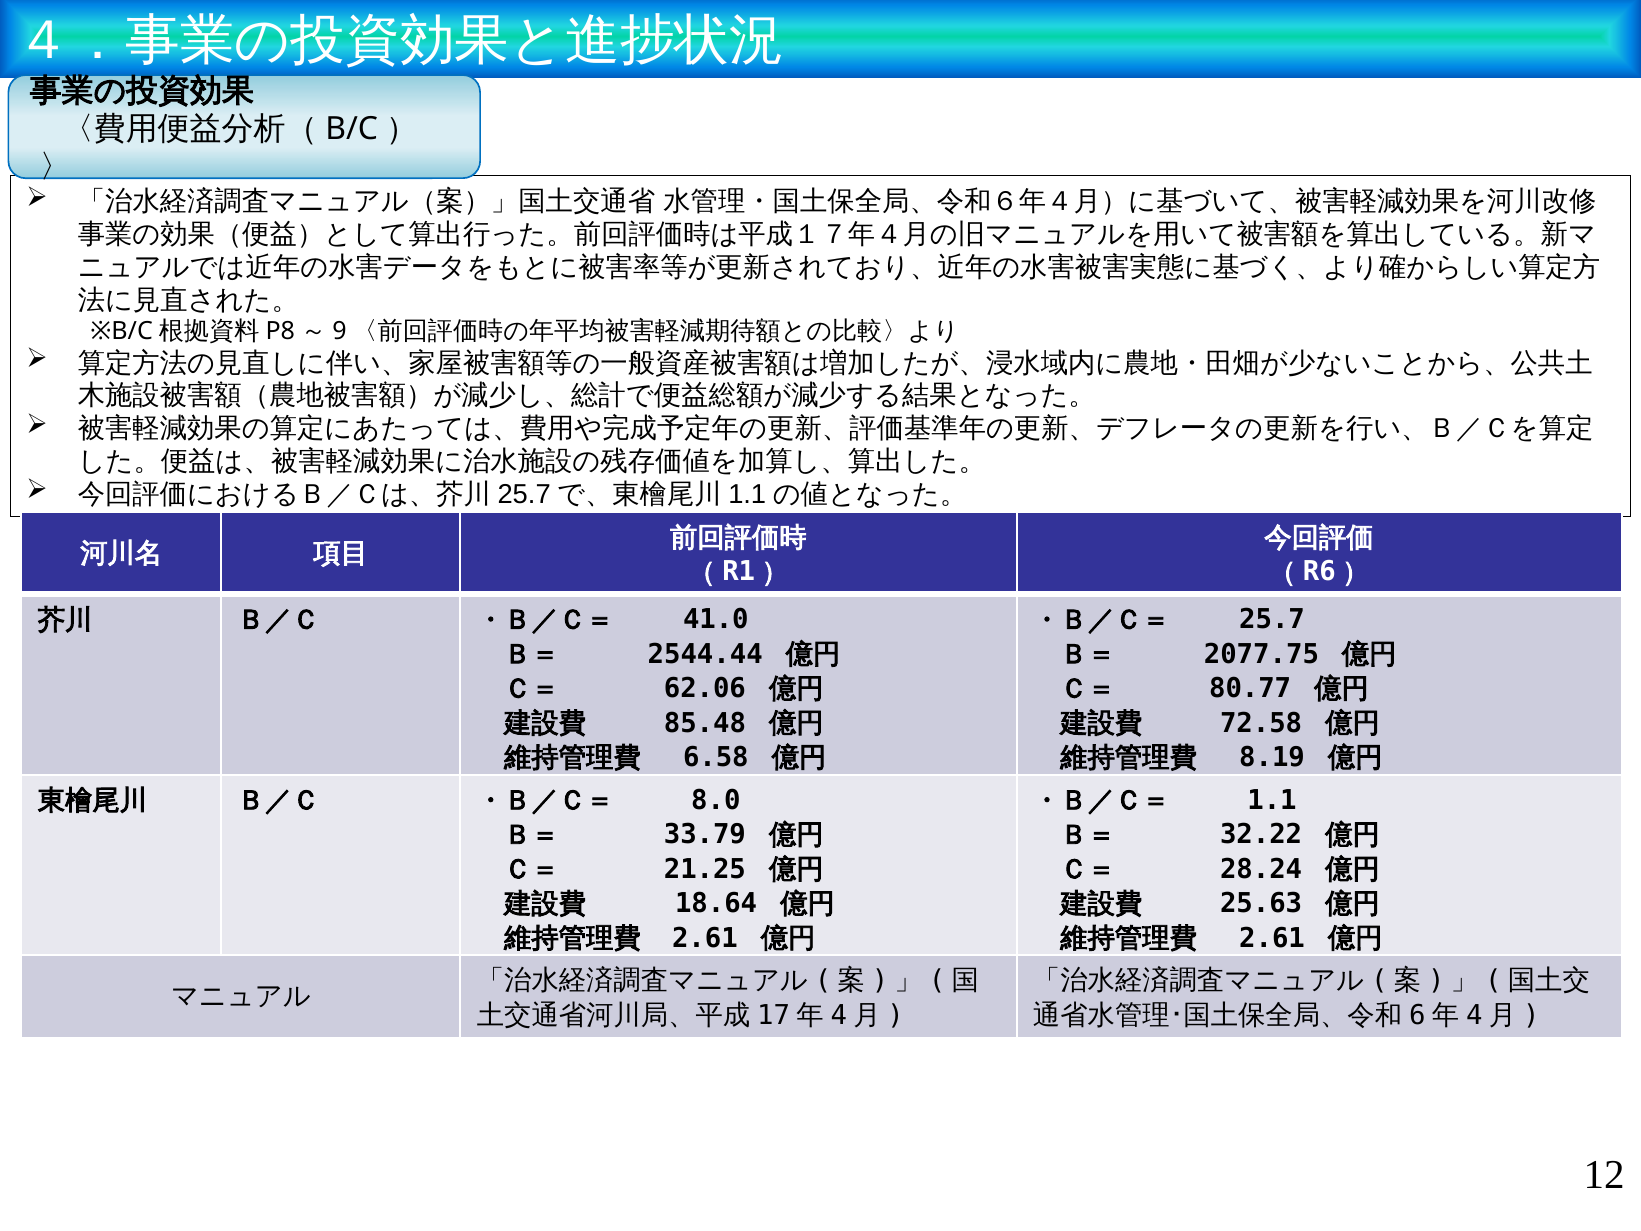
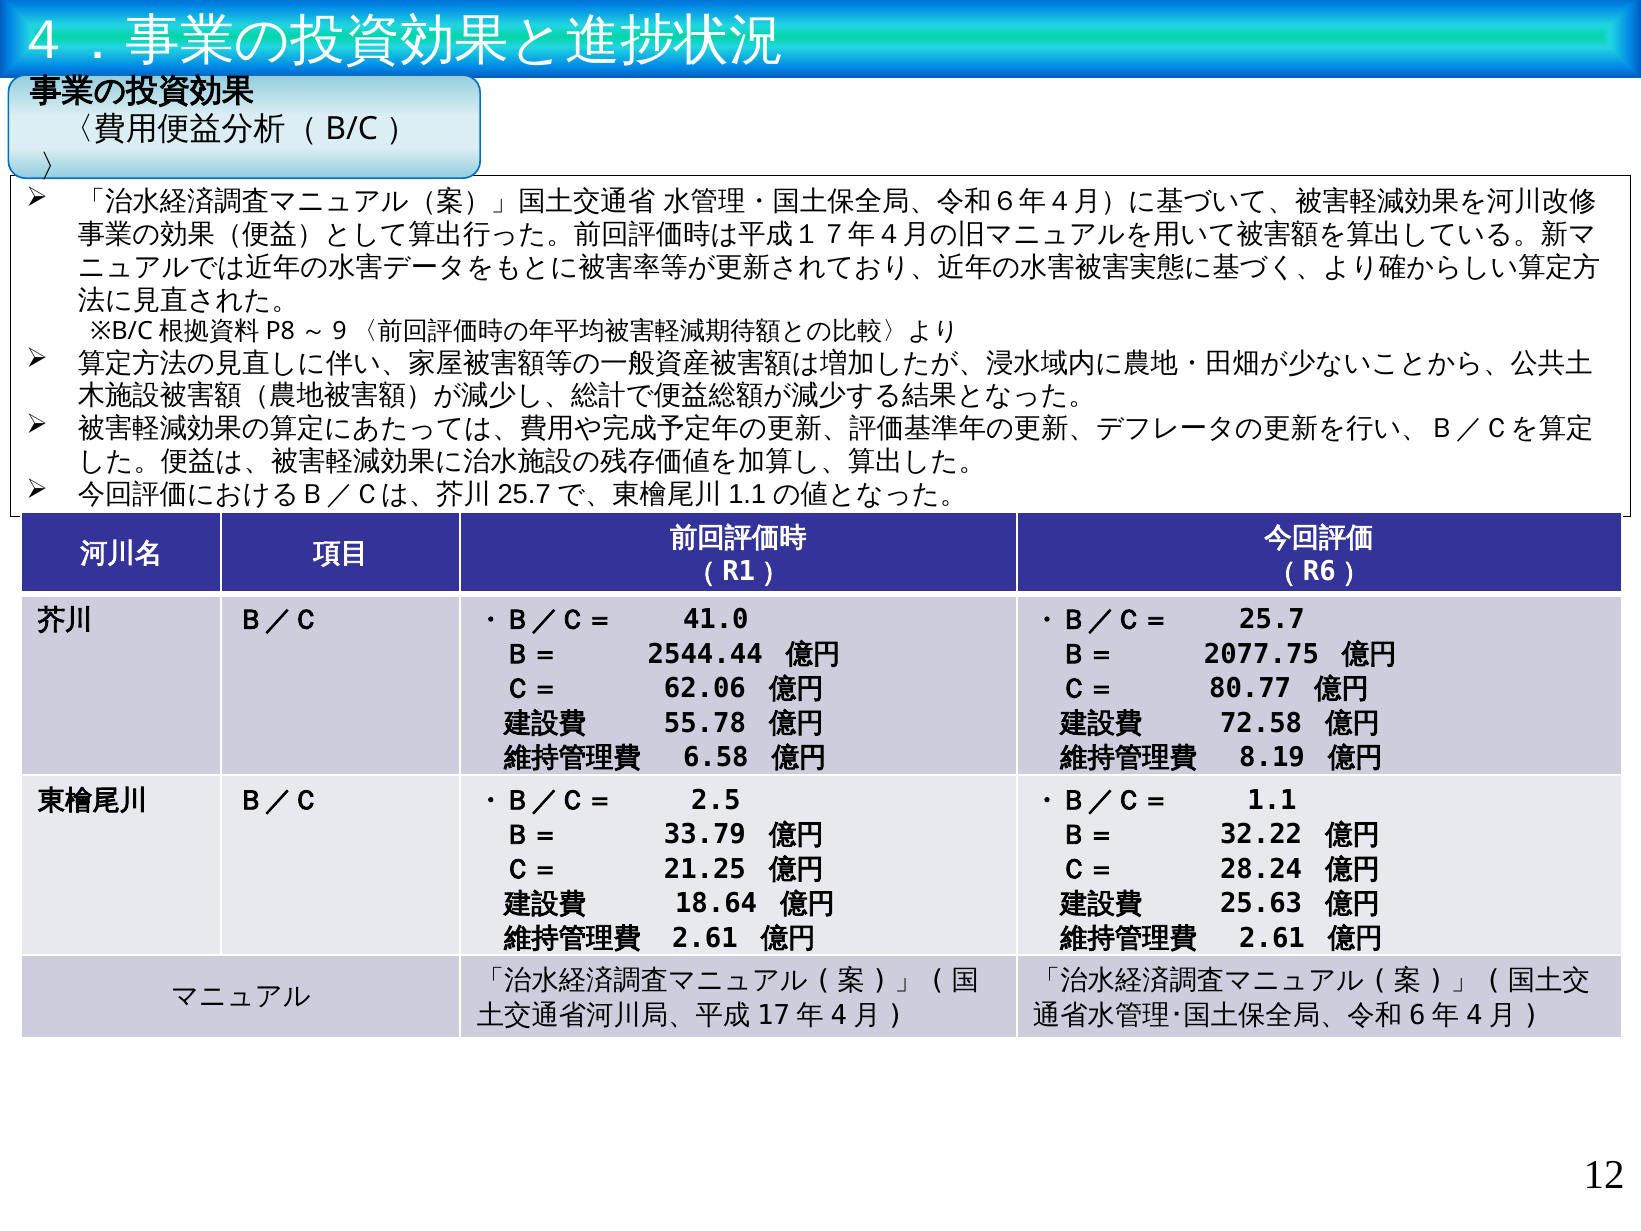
85.48: 85.48 -> 55.78 (705, 723)
8.0: 8.0 -> 2.5 (716, 800)
